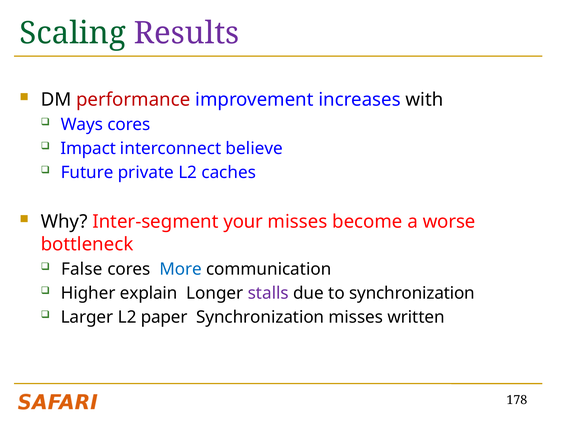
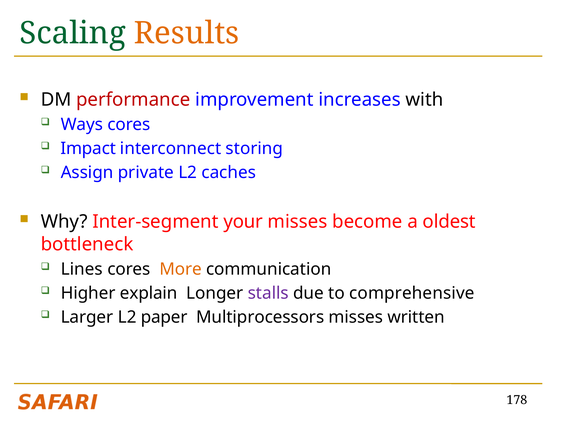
Results colour: purple -> orange (187, 33)
believe: believe -> storing (254, 148)
Future: Future -> Assign (87, 172)
worse: worse -> oldest (449, 222)
False: False -> Lines (82, 269)
More colour: blue -> orange (181, 269)
to synchronization: synchronization -> comprehensive (412, 293)
Synchronization: Synchronization -> Multiprocessors (260, 317)
